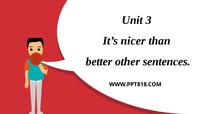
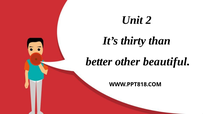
3: 3 -> 2 (149, 20)
nicer: nicer -> thirty (133, 41)
sentences: sentences -> beautiful (166, 62)
